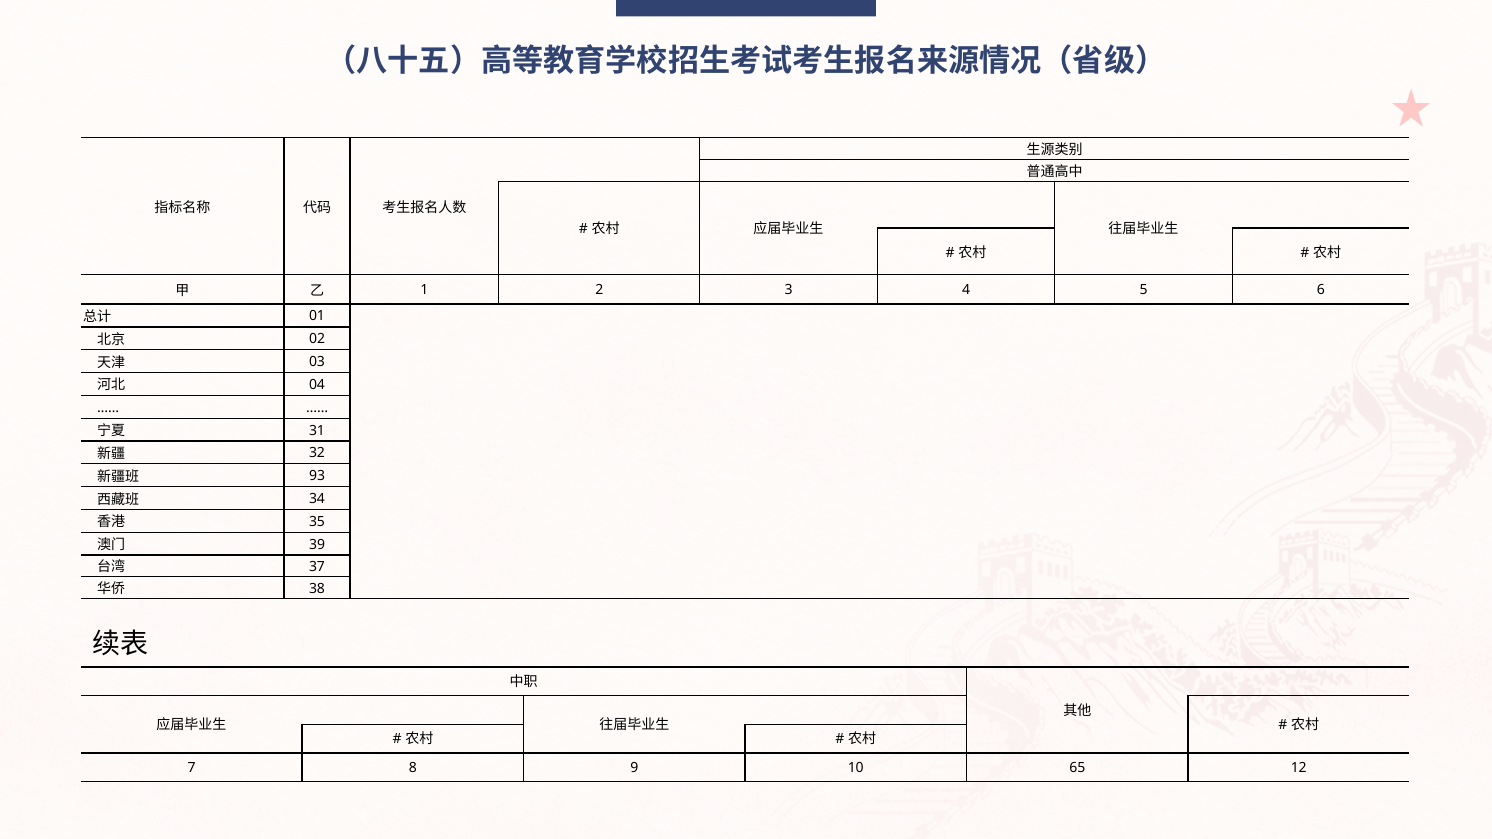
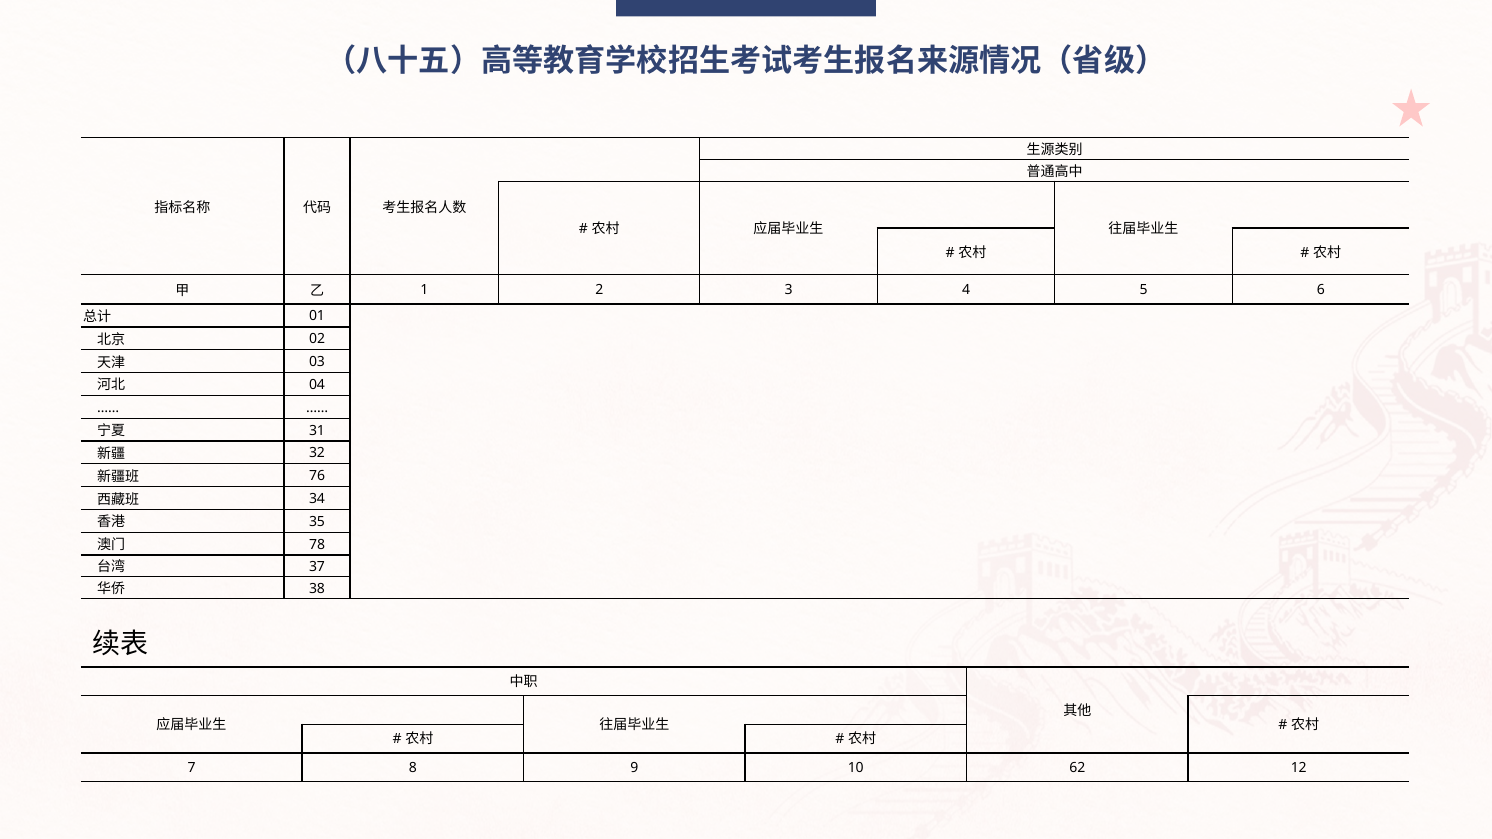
93: 93 -> 76 (317, 476)
39: 39 -> 78 (317, 545)
65: 65 -> 62 (1077, 768)
